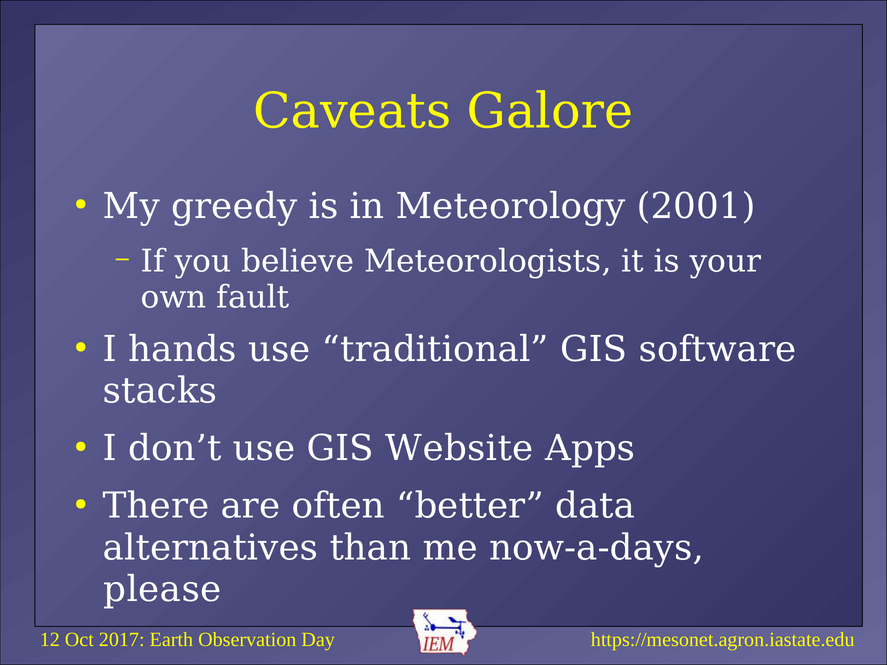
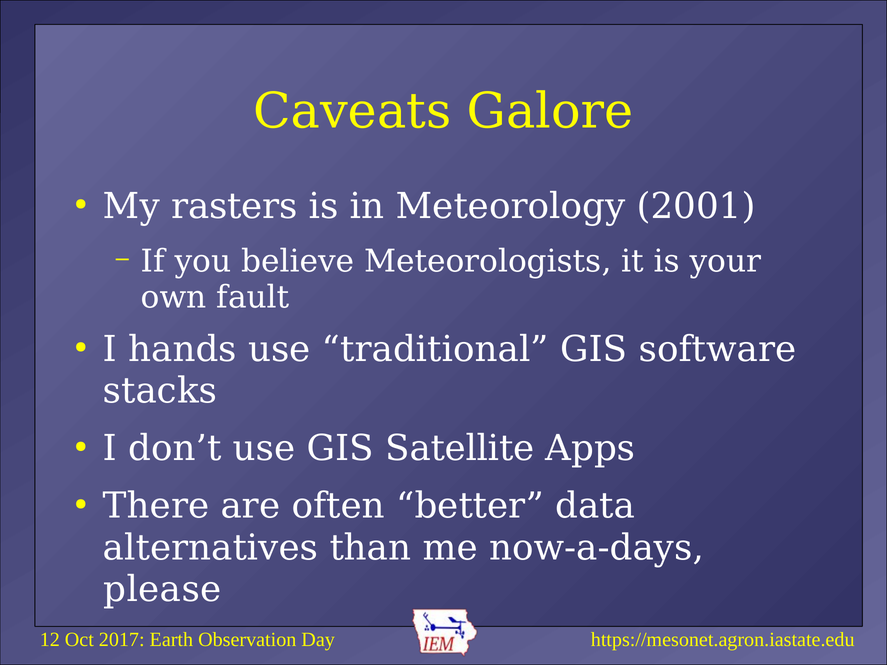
greedy: greedy -> rasters (234, 206)
Website: Website -> Satellite (460, 449)
